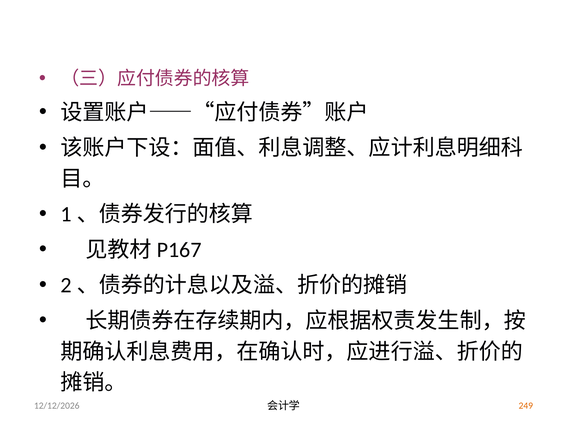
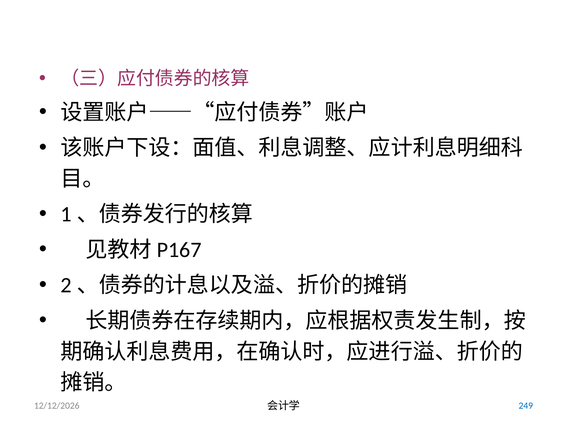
249 colour: orange -> blue (526, 406)
